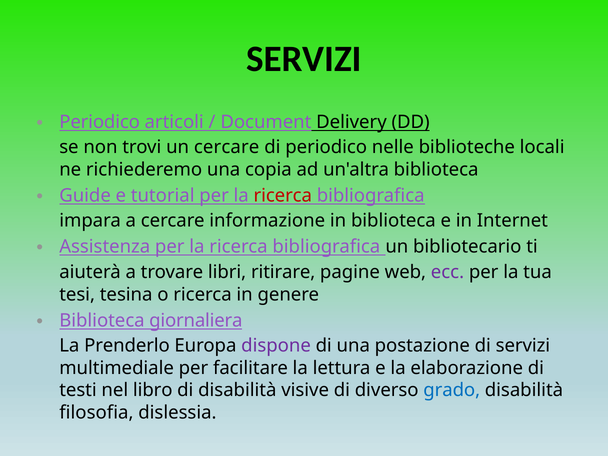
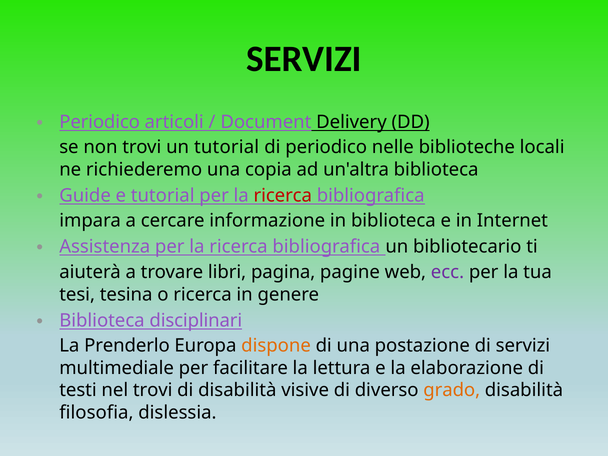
un cercare: cercare -> tutorial (227, 147)
ritirare: ritirare -> pagina (283, 272)
giornaliera: giornaliera -> disciplinari (196, 320)
dispone colour: purple -> orange (276, 346)
nel libro: libro -> trovi (153, 390)
grado colour: blue -> orange (452, 390)
